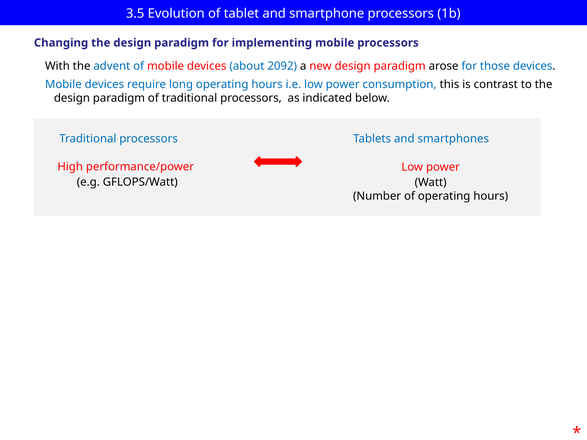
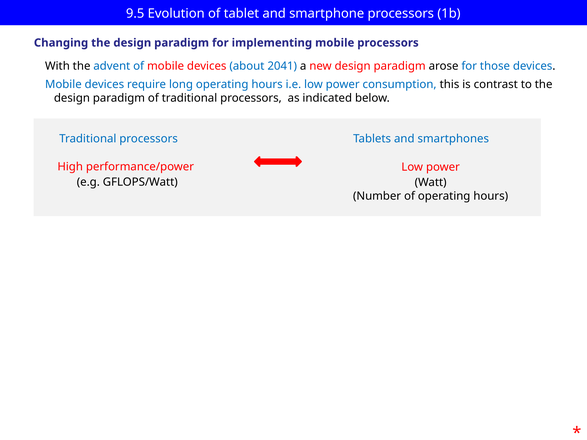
3.5: 3.5 -> 9.5 (135, 14)
2092: 2092 -> 2041 (282, 66)
